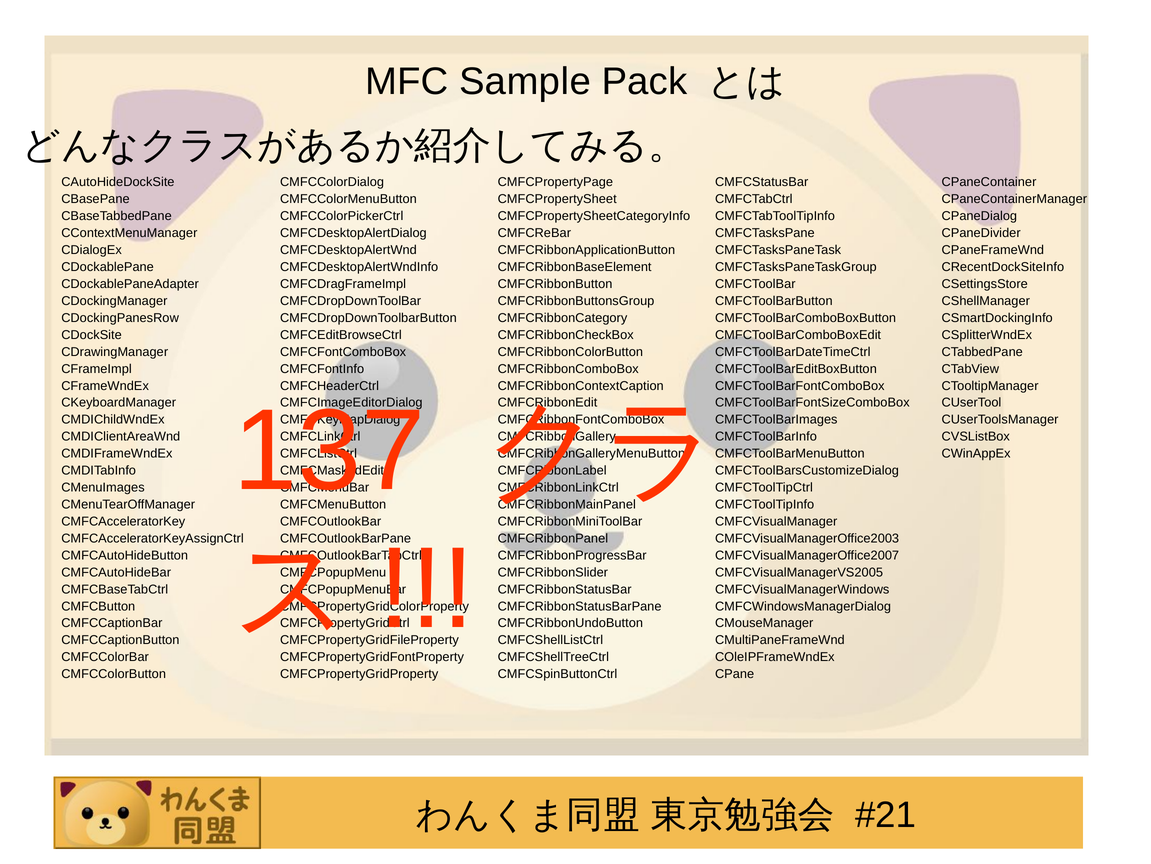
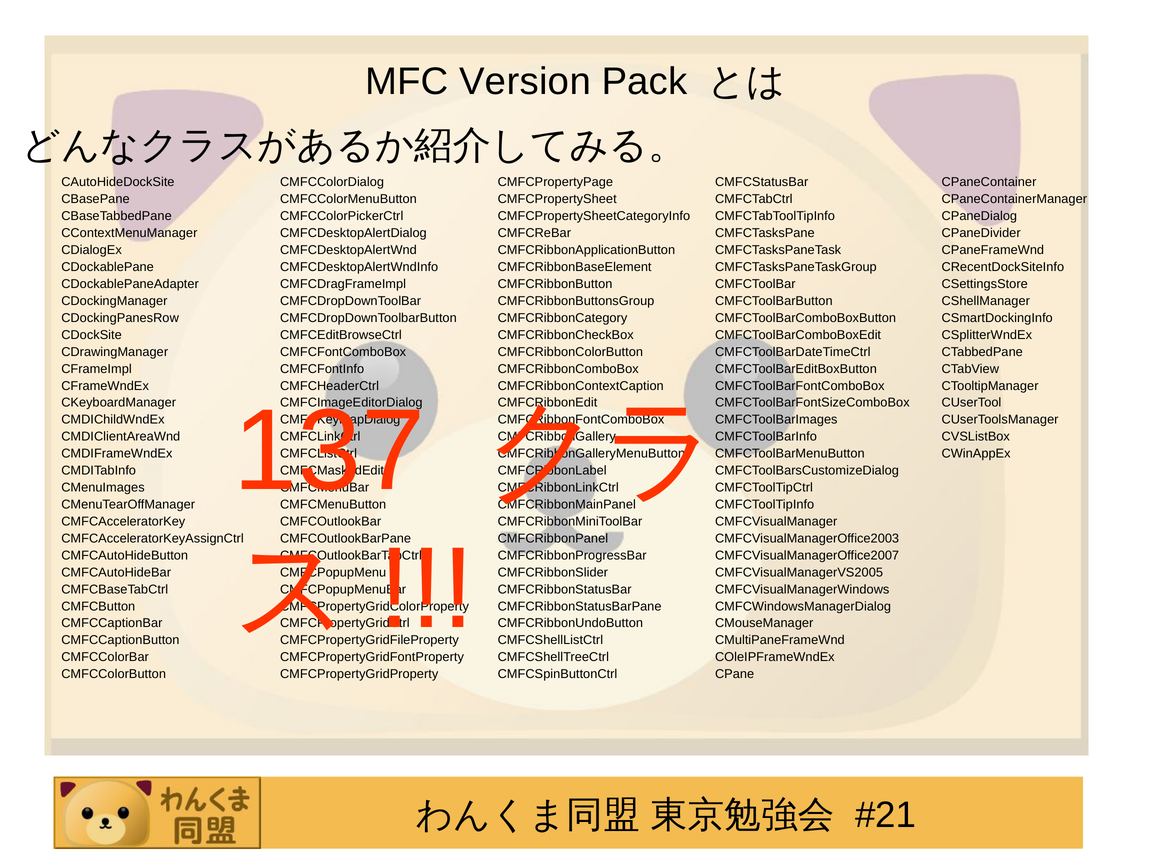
Sample: Sample -> Version (525, 82)
